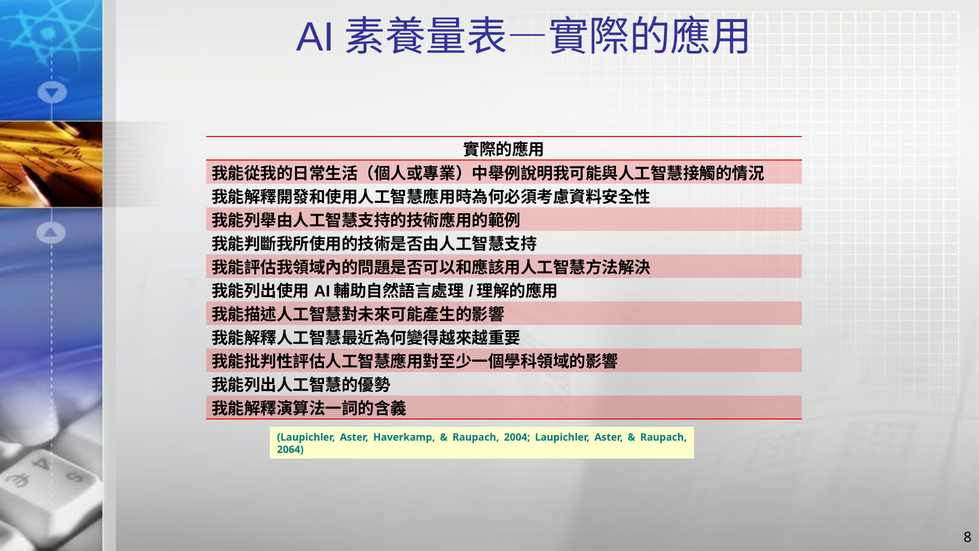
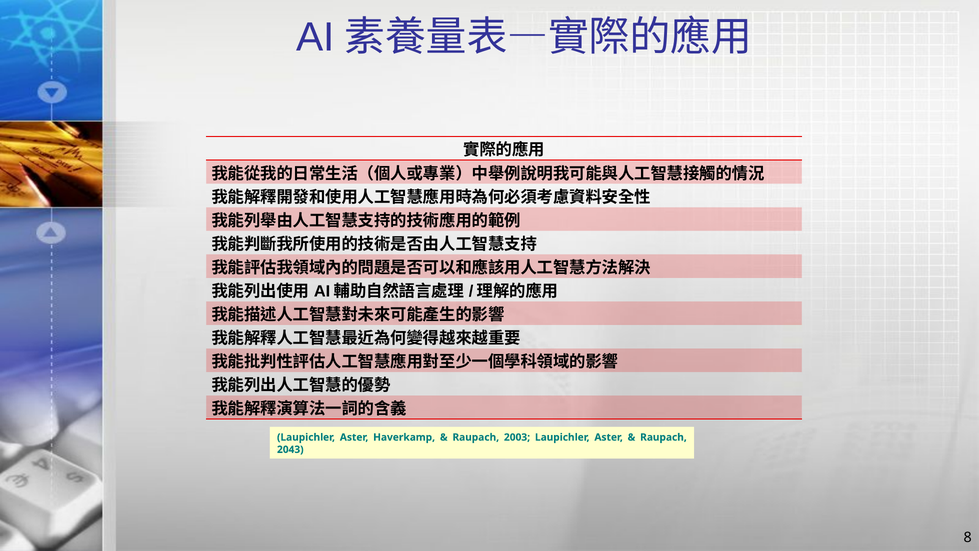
2004: 2004 -> 2003 (517, 437)
2064: 2064 -> 2043 (290, 449)
